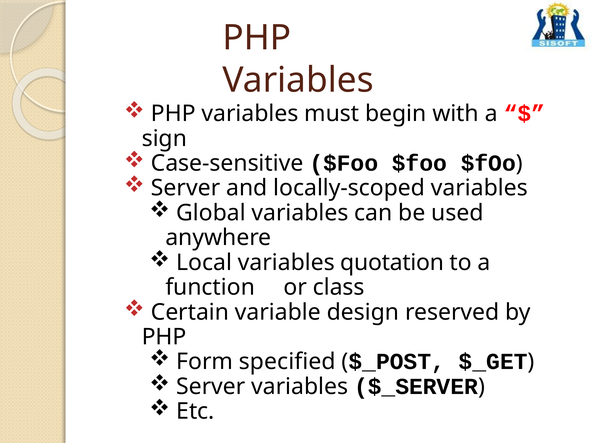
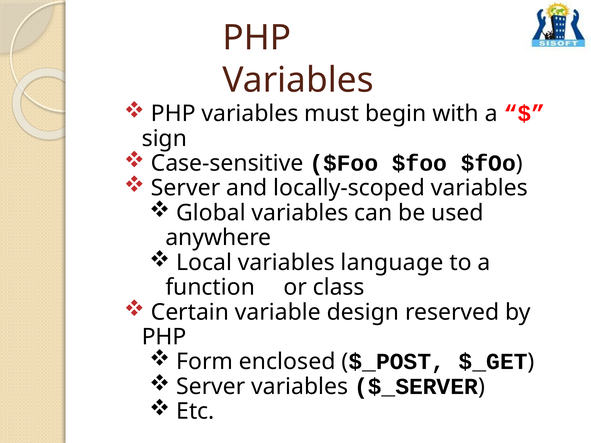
quotation: quotation -> language (392, 263)
specified: specified -> enclosed (287, 362)
